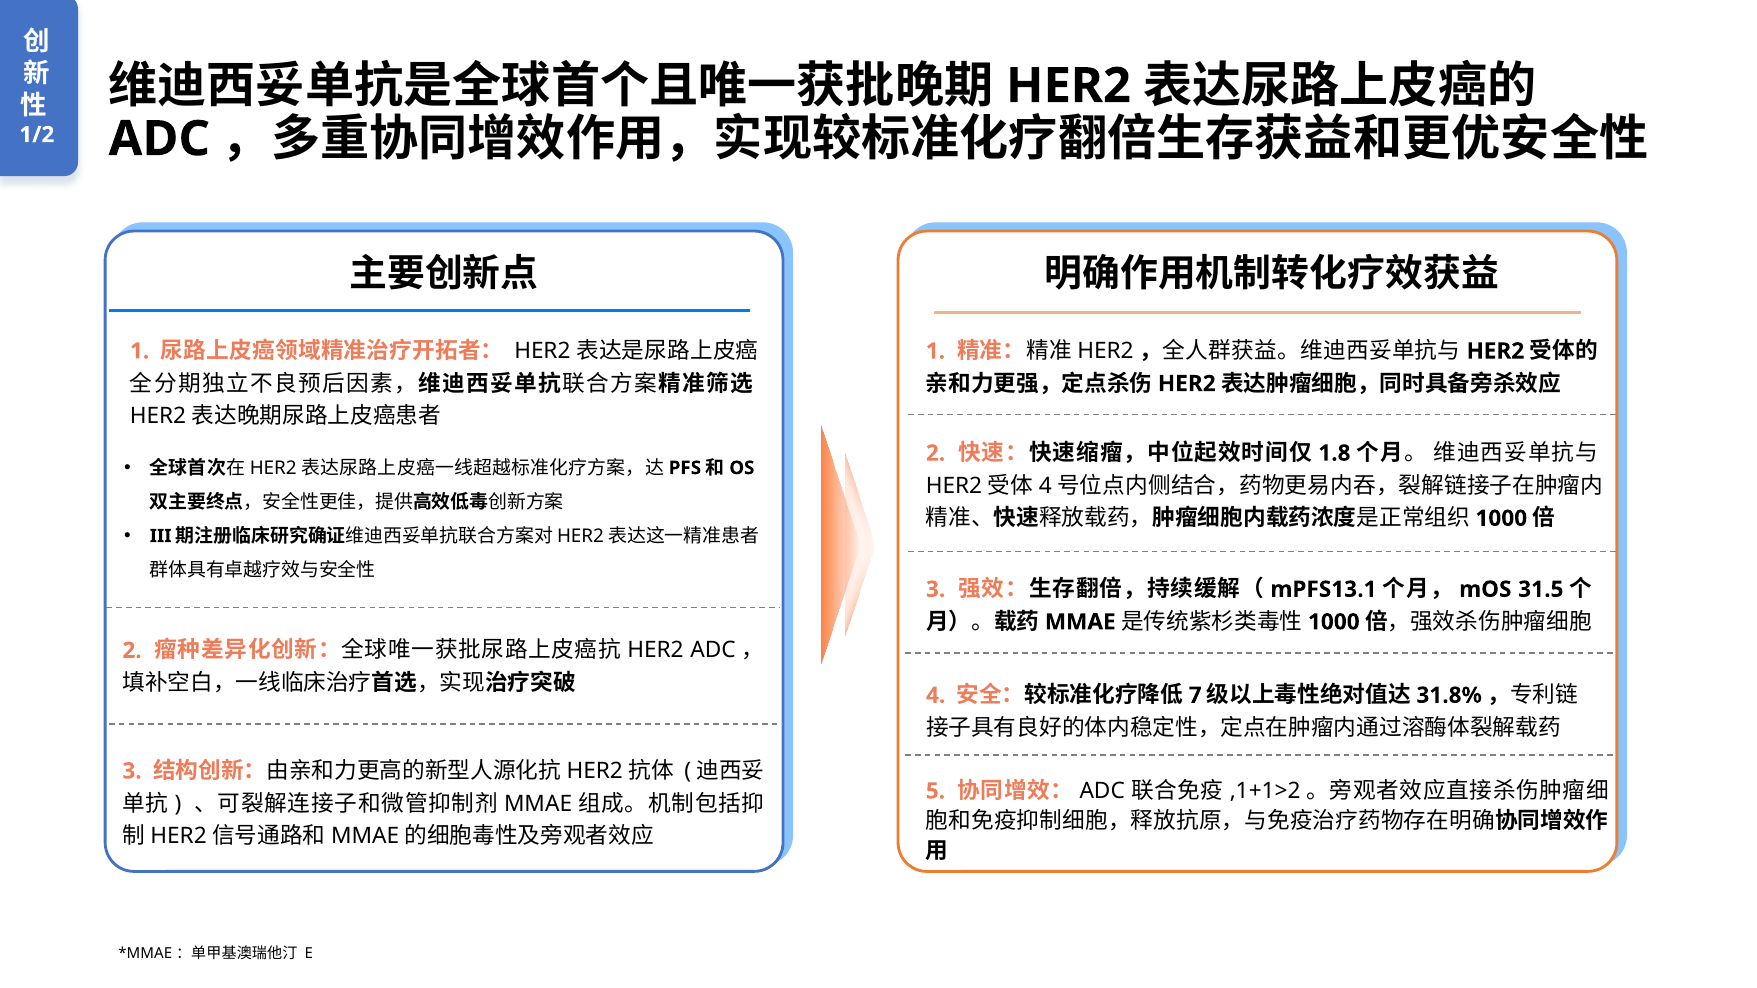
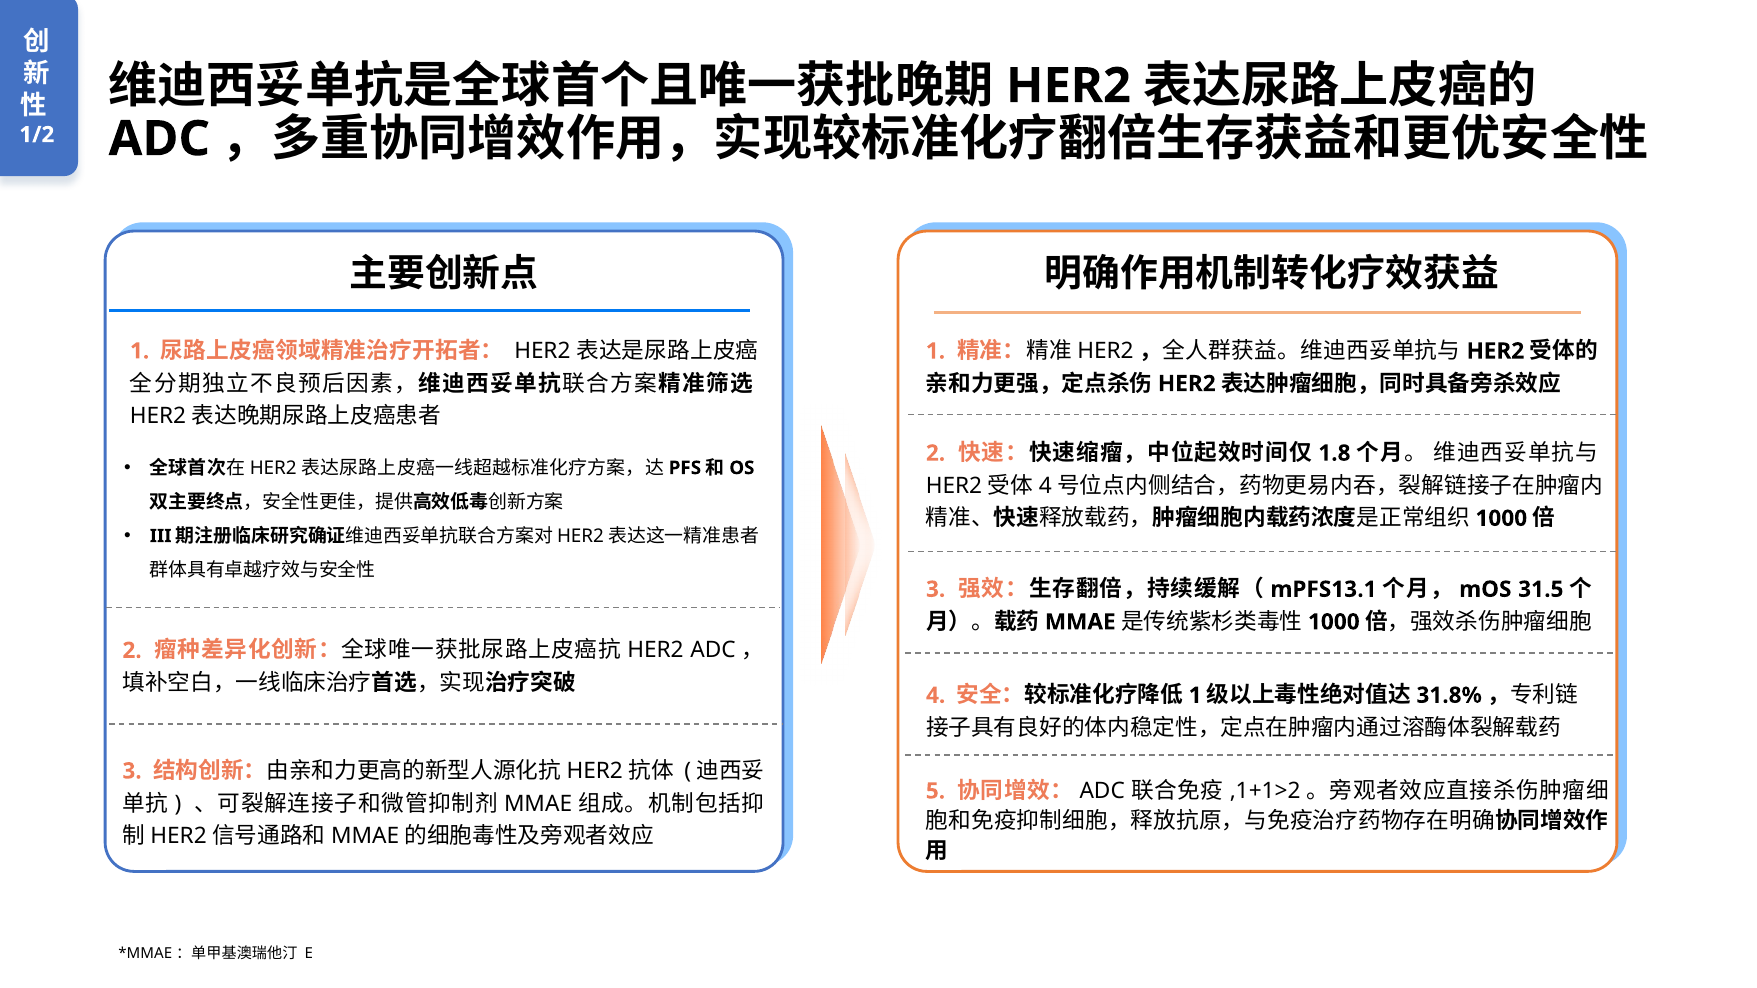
7: 7 -> 1 (1195, 695)
